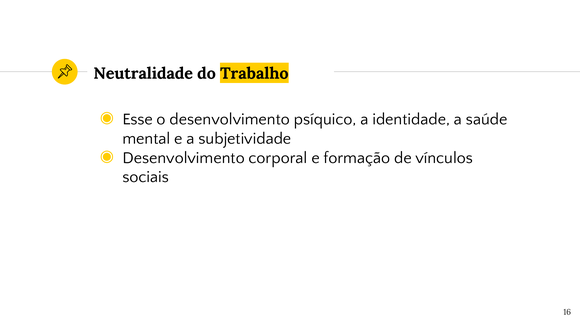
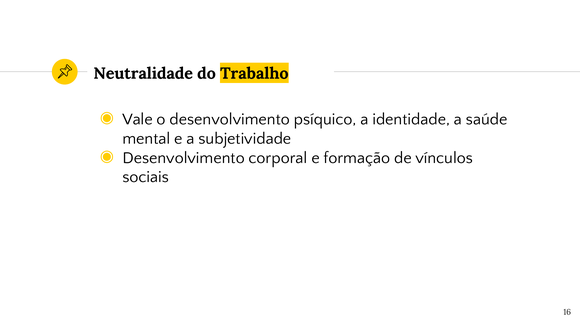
Esse: Esse -> Vale (138, 119)
